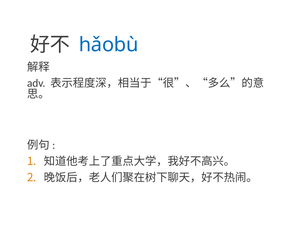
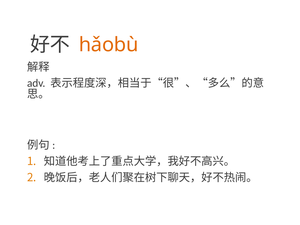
hǎobù colour: blue -> orange (109, 45)
